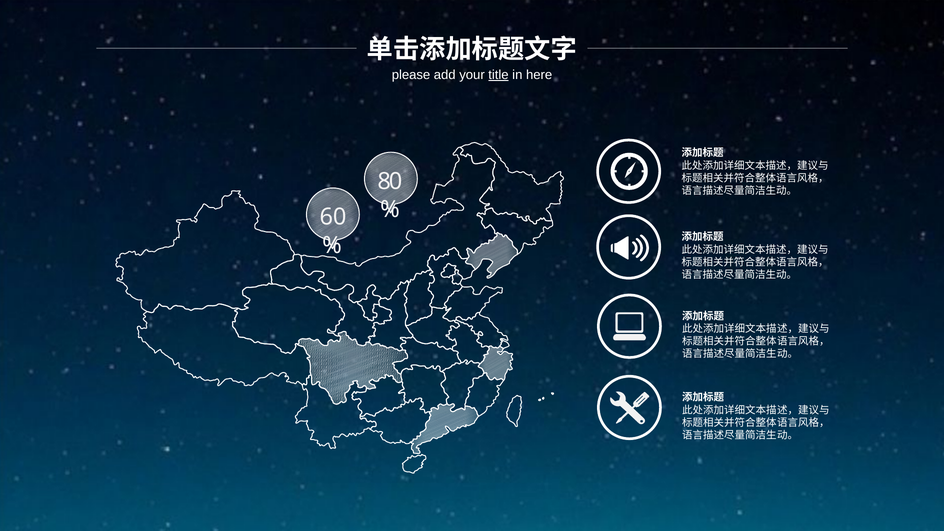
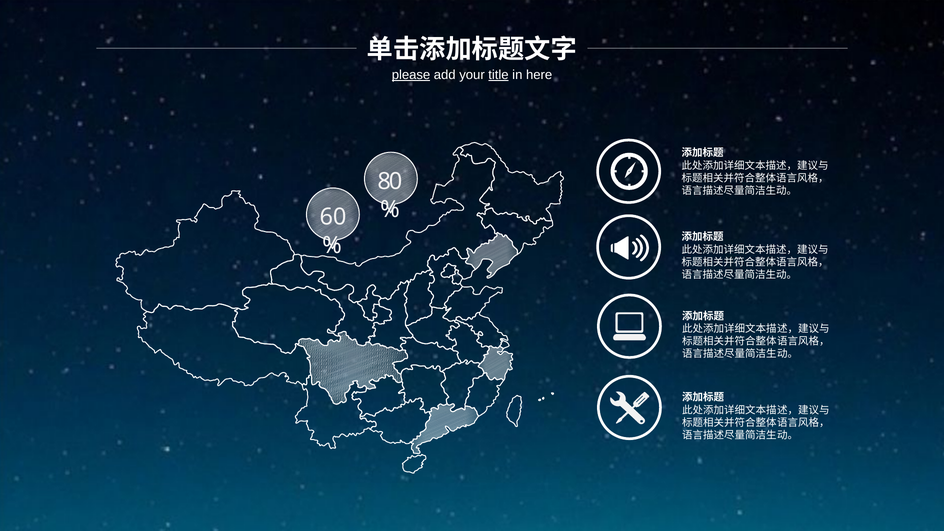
please underline: none -> present (411, 75)
